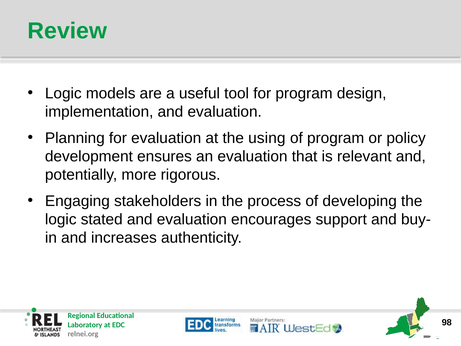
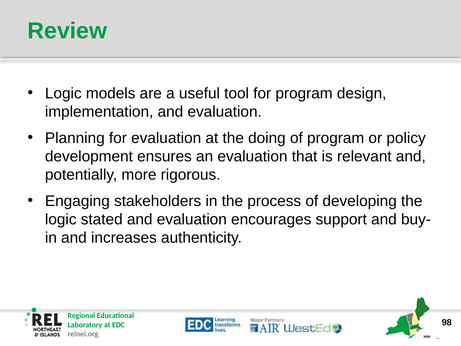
using: using -> doing (267, 138)
